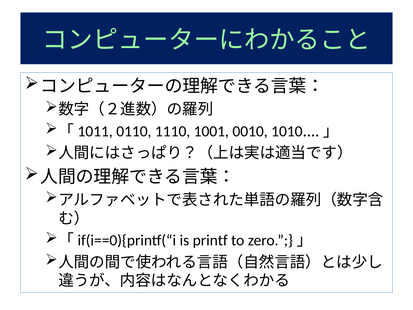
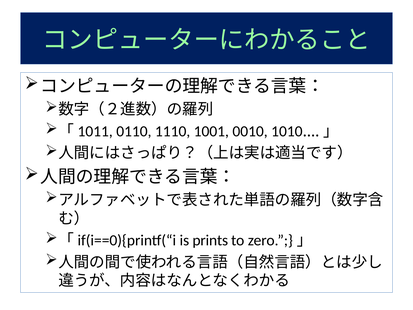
printf: printf -> prints (210, 240)
